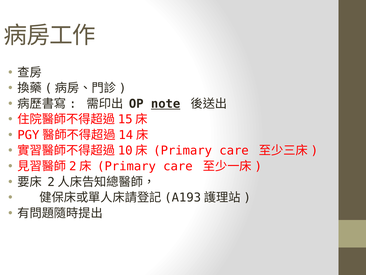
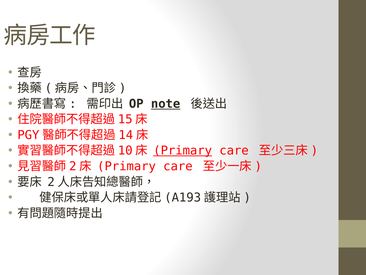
Primary underline: none -> present (183, 150)
